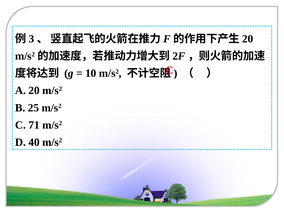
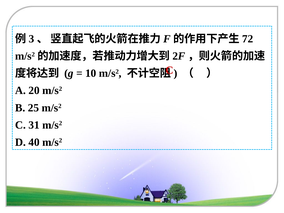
20: 20 -> 72 (248, 39)
71: 71 -> 31 (34, 125)
